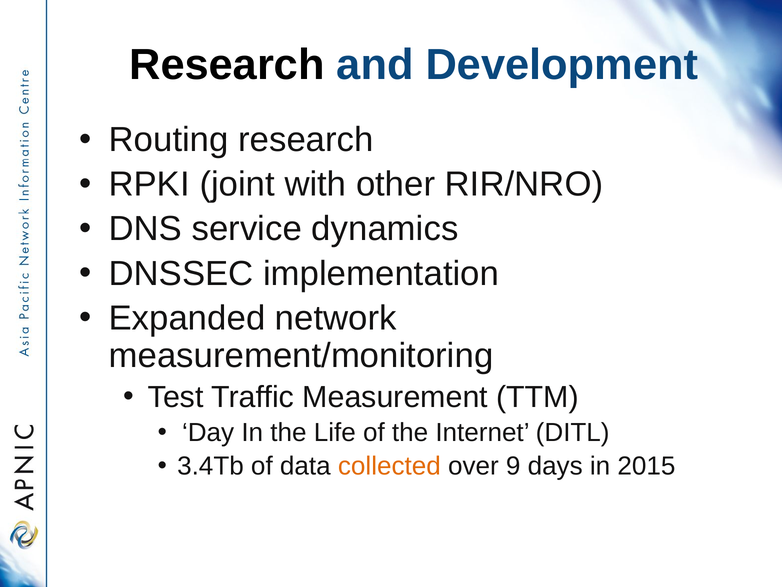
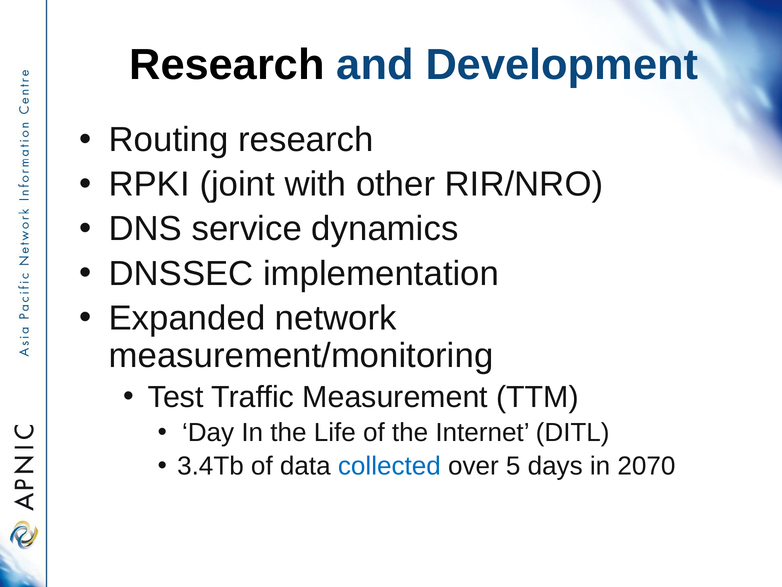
collected colour: orange -> blue (389, 466)
9: 9 -> 5 (513, 466)
2015: 2015 -> 2070 (646, 466)
